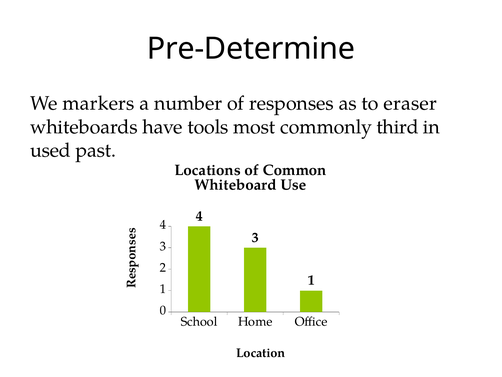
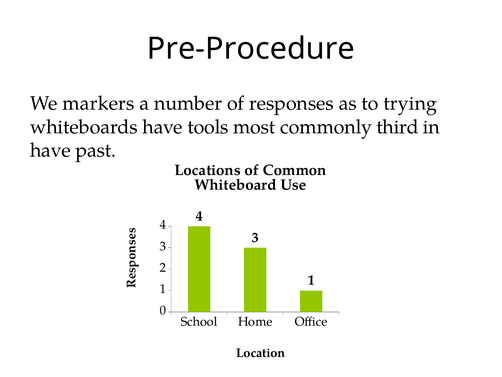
Pre-Determine: Pre-Determine -> Pre-Procedure (251, 49)
eraser: eraser -> trying (410, 103)
used: used -> have (50, 150)
